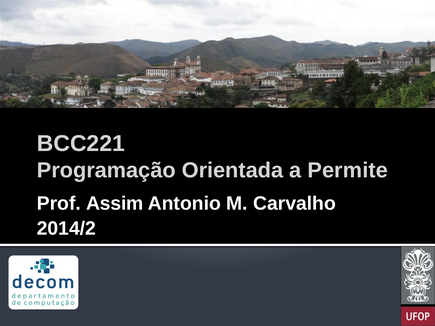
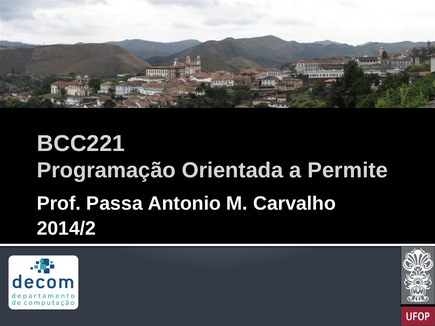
Assim: Assim -> Passa (115, 204)
